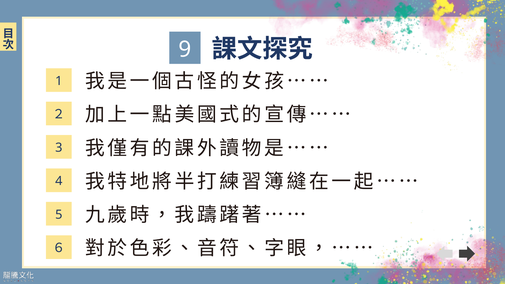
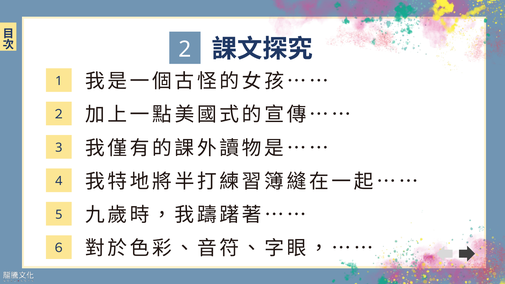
9: 9 -> 2 (185, 49)
